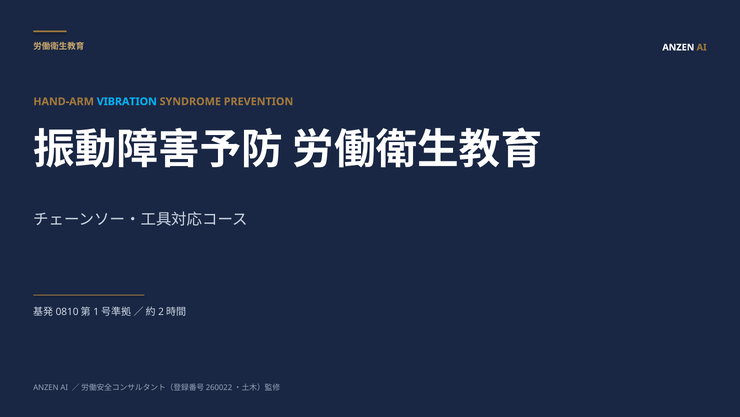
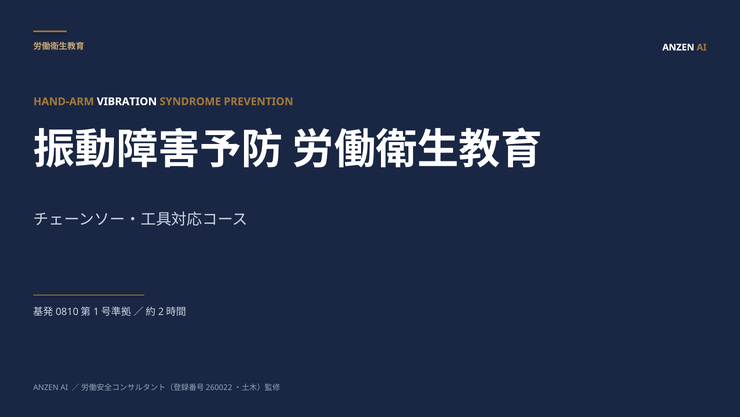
VIBRATION colour: light blue -> white (127, 101)
